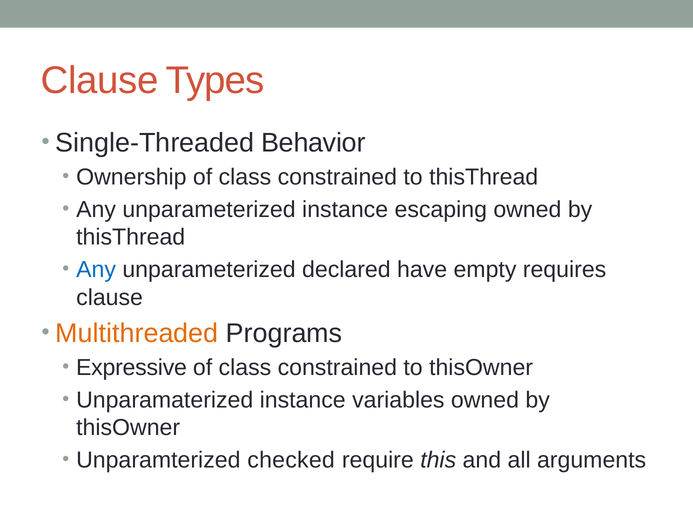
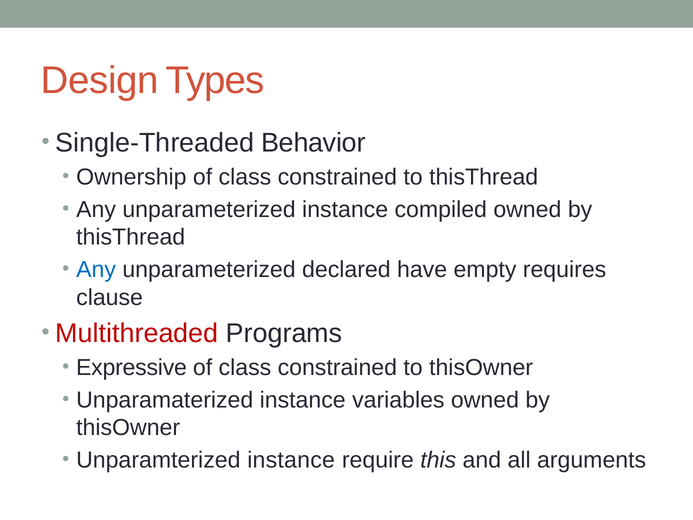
Clause: Clause -> Design (100, 81)
escaping: escaping -> compiled (441, 210)
Multithreaded colour: orange -> red (137, 333)
Unparamterized checked: checked -> instance (291, 460)
